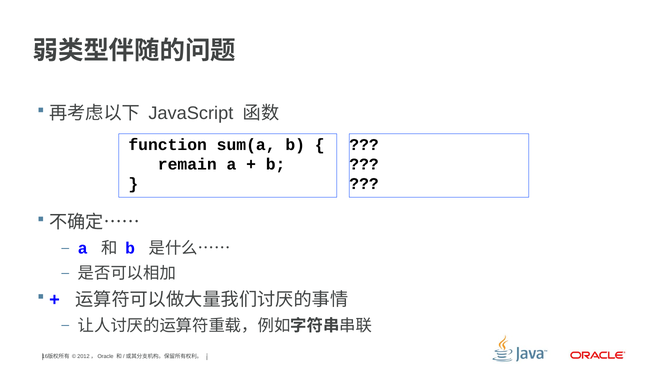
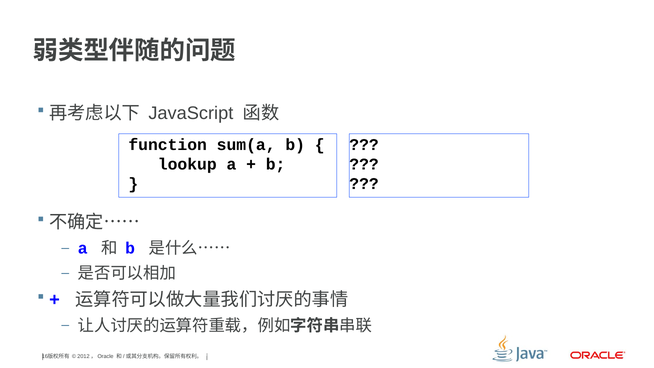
remain: remain -> lookup (187, 164)
